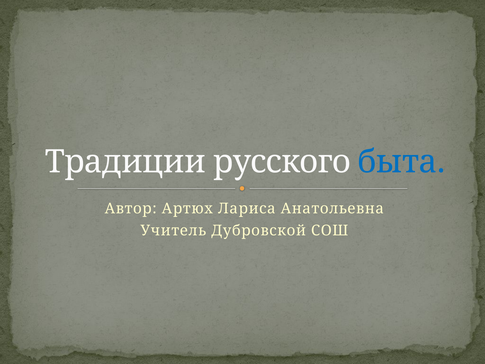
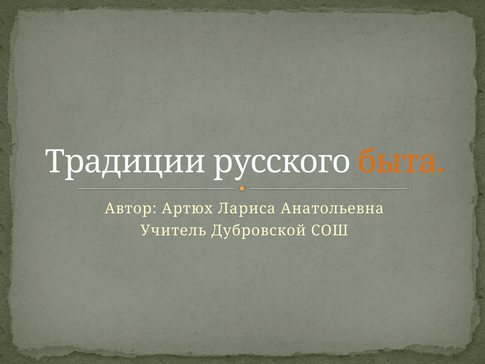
быта colour: blue -> orange (401, 162)
